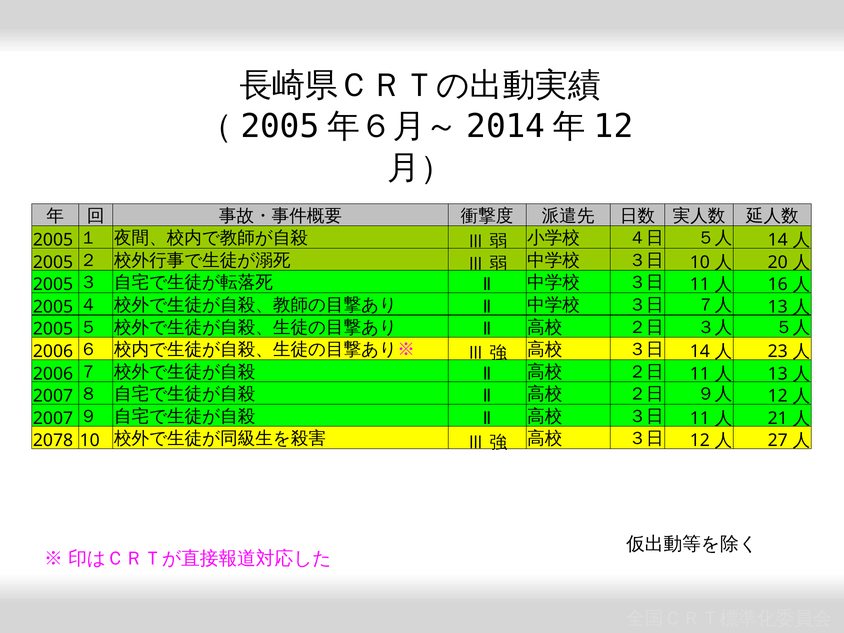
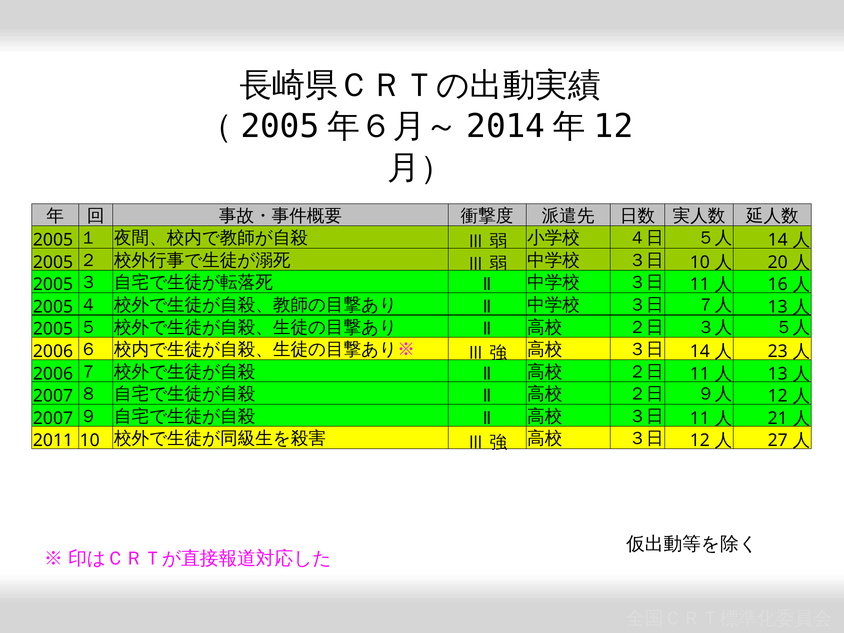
2078: 2078 -> 2011 (53, 441)
